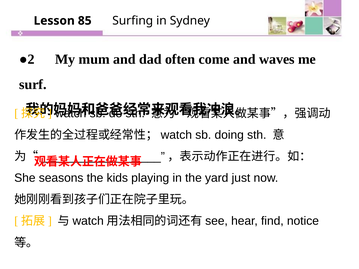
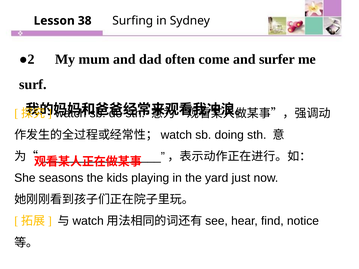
85: 85 -> 38 (85, 21)
waves: waves -> surfer (277, 59)
